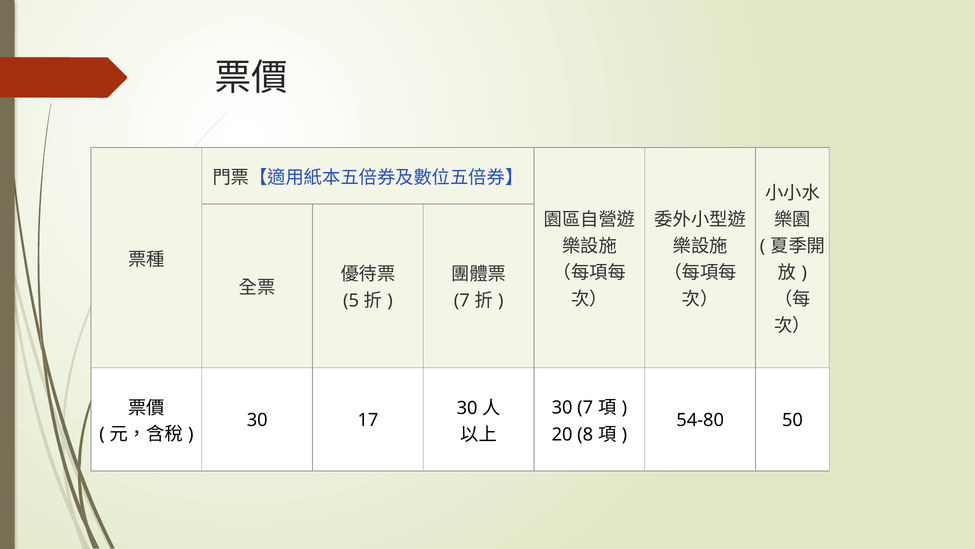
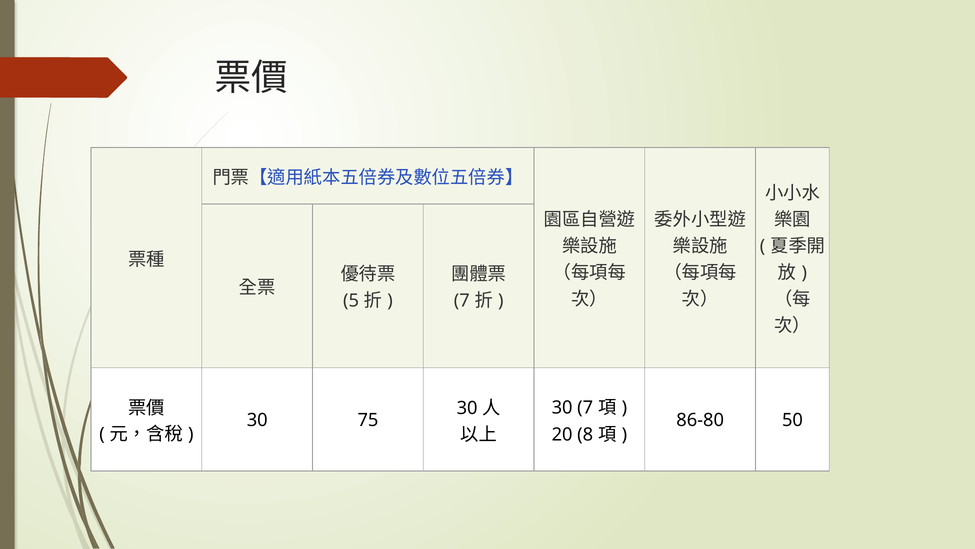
17: 17 -> 75 (368, 420)
54-80: 54-80 -> 86-80 (700, 420)
